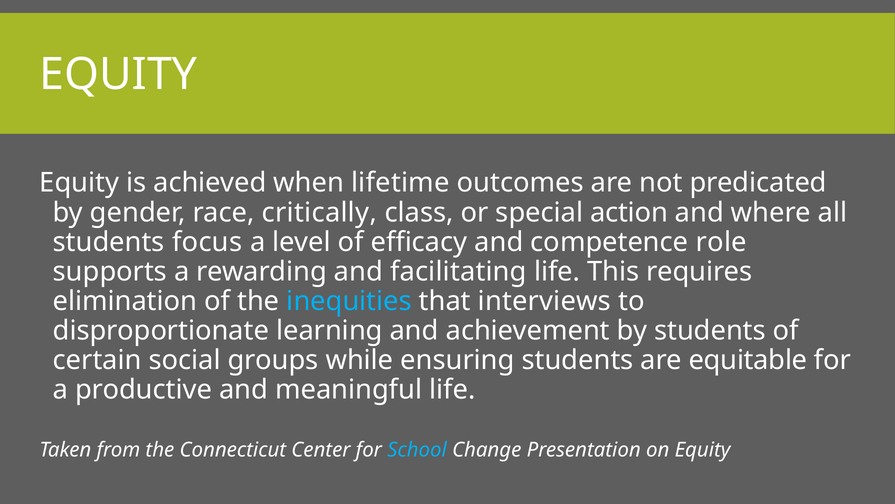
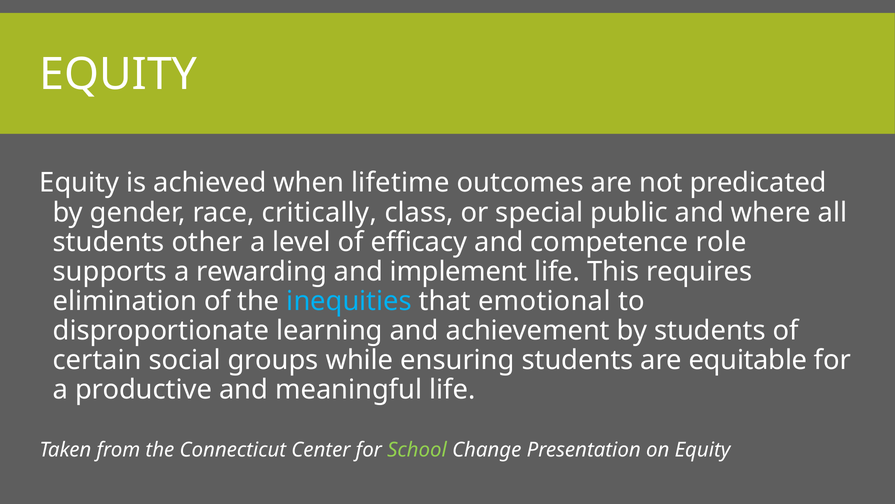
action: action -> public (629, 212)
focus: focus -> other (207, 242)
facilitating: facilitating -> implement (459, 271)
interviews: interviews -> emotional (544, 301)
School colour: light blue -> light green (417, 449)
